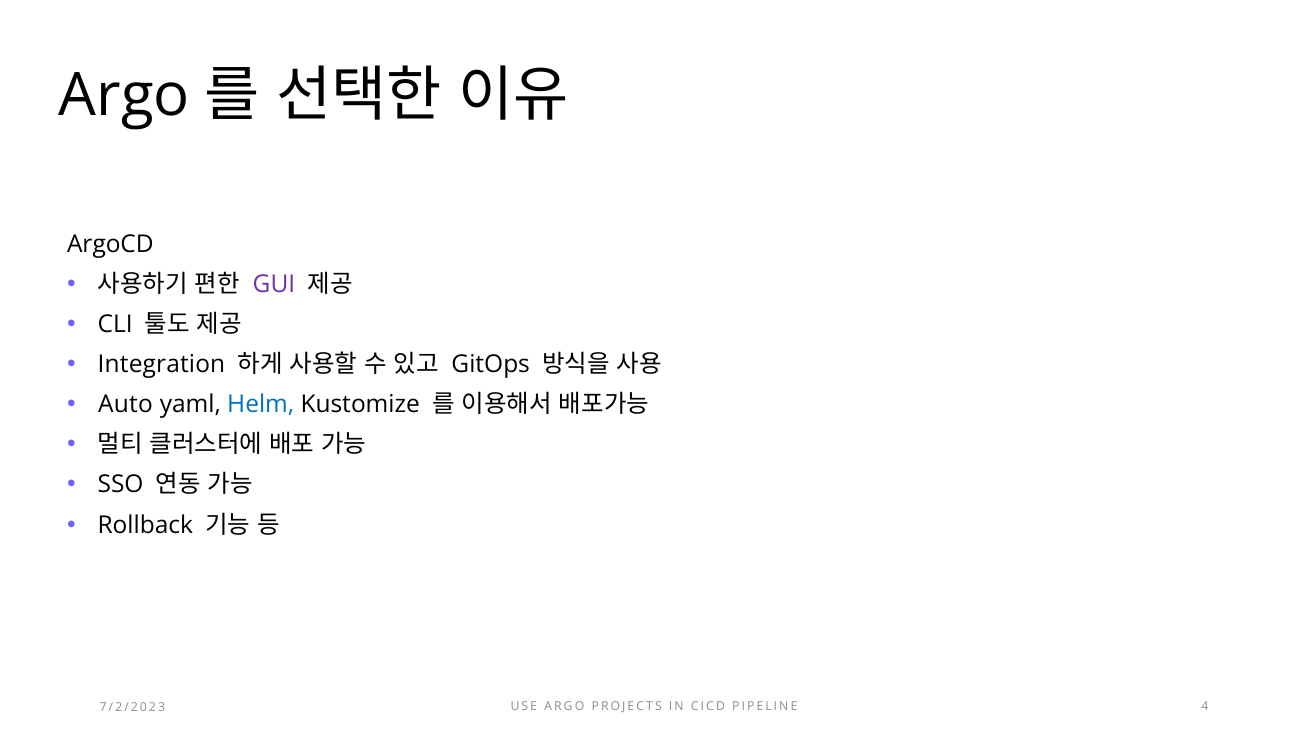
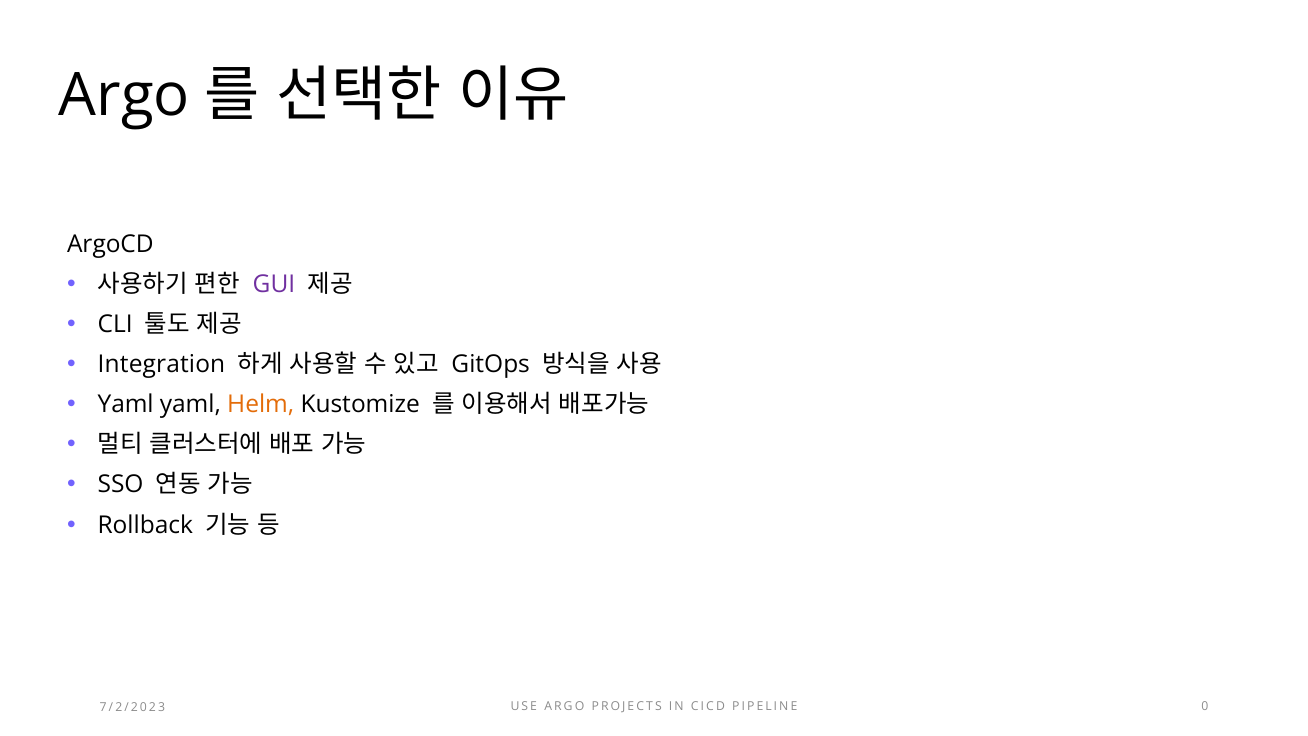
Auto: Auto -> Yaml (126, 404)
Helm colour: blue -> orange (261, 404)
4: 4 -> 0 (1205, 706)
